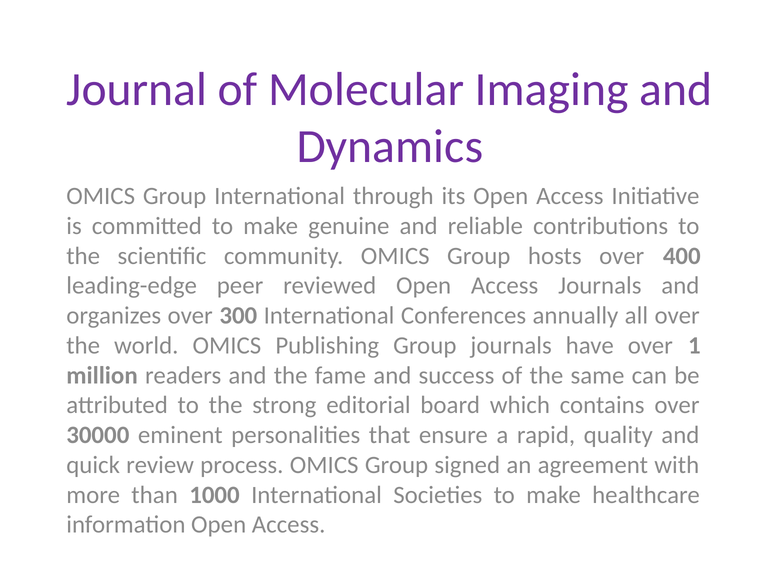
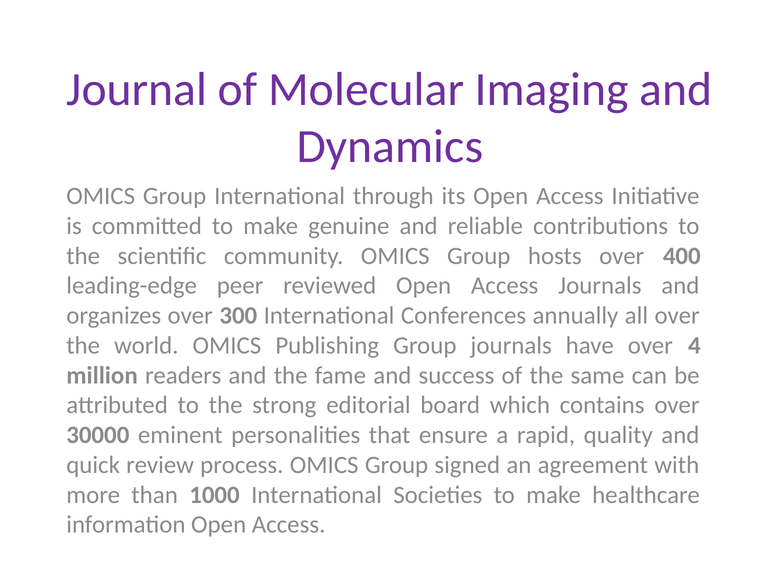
1: 1 -> 4 (694, 345)
